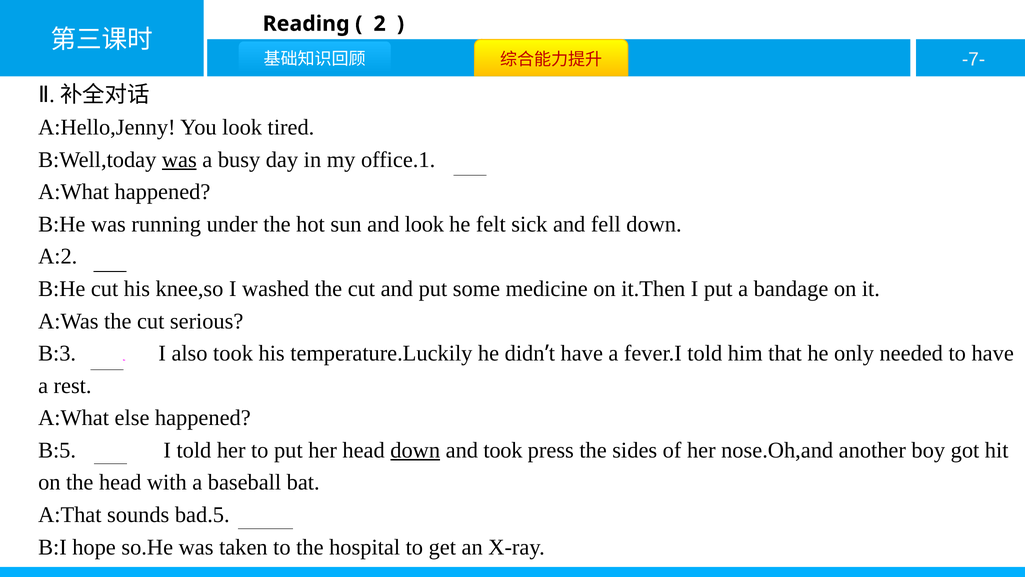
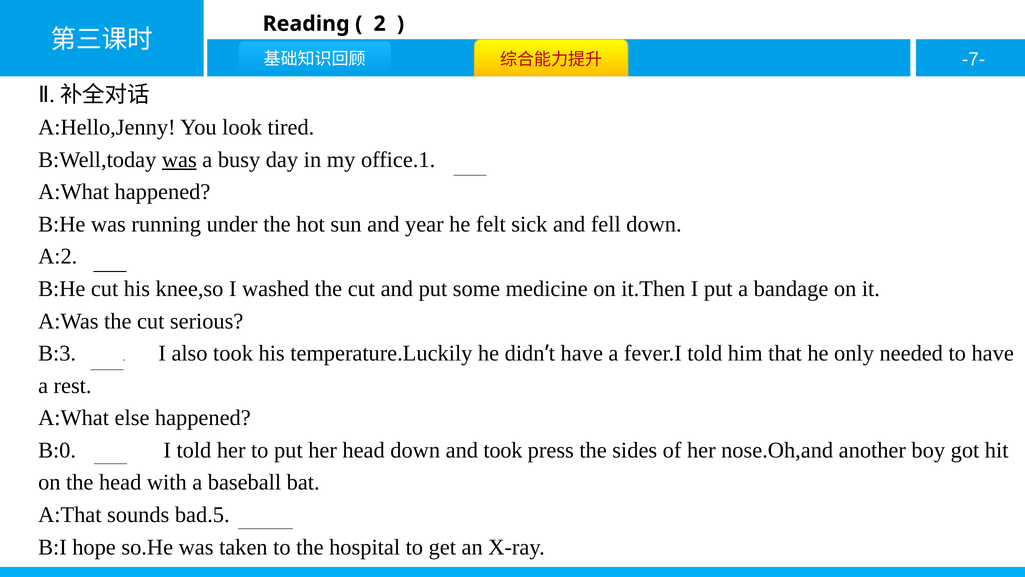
and look: look -> year (424, 224)
B:5: B:5 -> B:0 (57, 450)
down underline: present -> none (415, 450)
